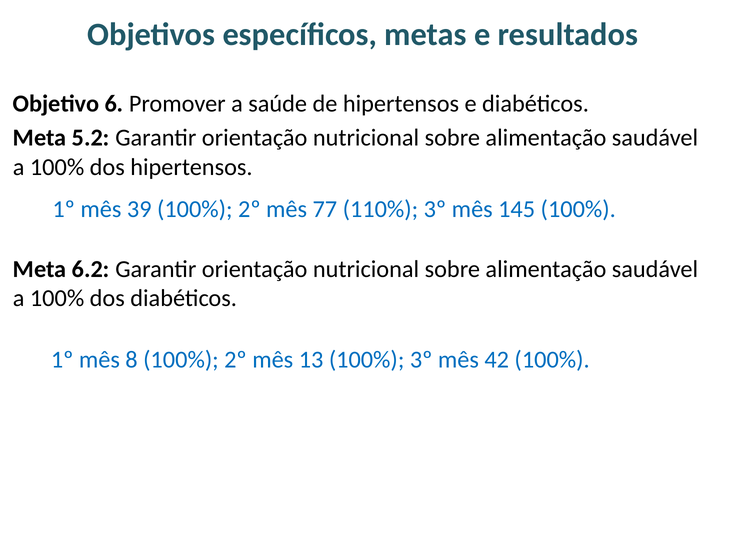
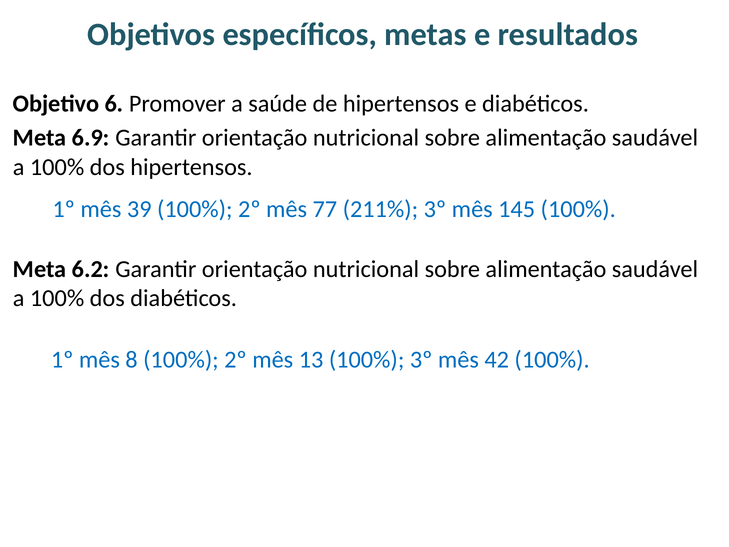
5.2: 5.2 -> 6.9 (91, 138)
110%: 110% -> 211% (380, 209)
